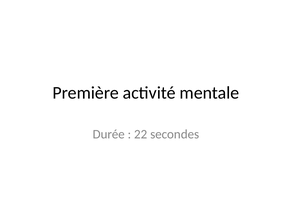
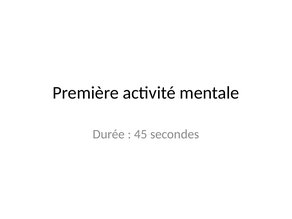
22: 22 -> 45 (141, 134)
